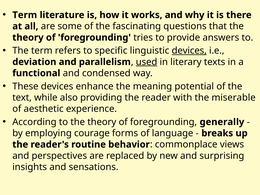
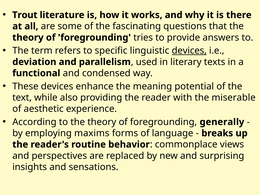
Term: Term -> Trout (25, 15)
used underline: present -> none (147, 62)
courage: courage -> maxims (92, 133)
